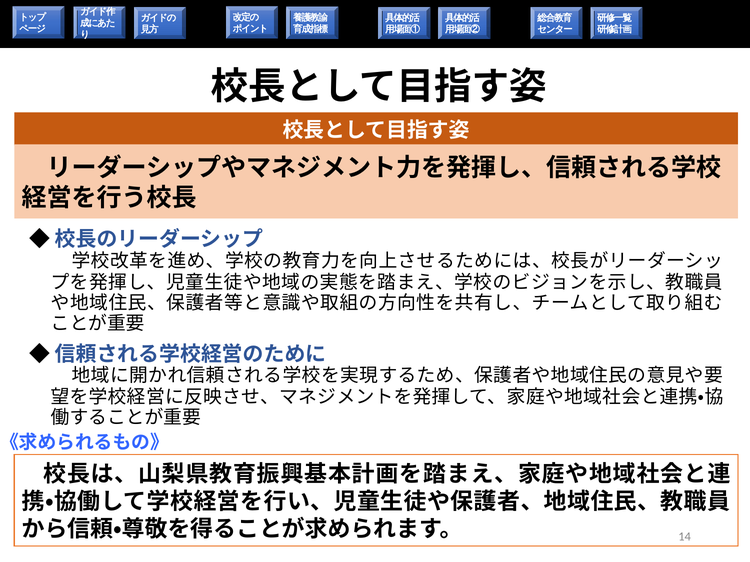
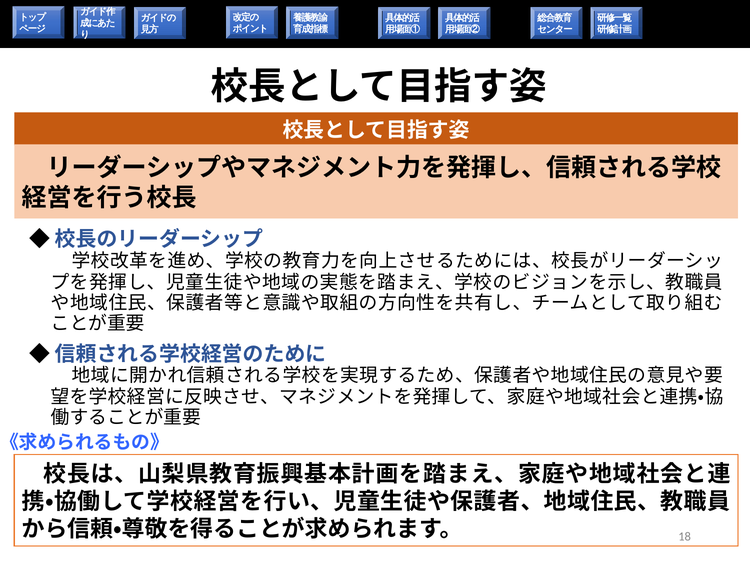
14: 14 -> 18 (685, 537)
